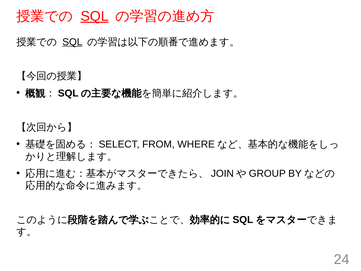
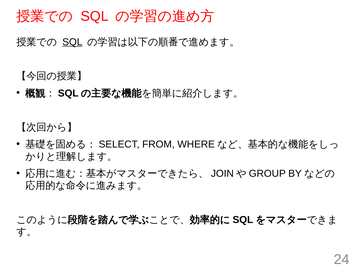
SQL underline: present -> none (95, 16)
